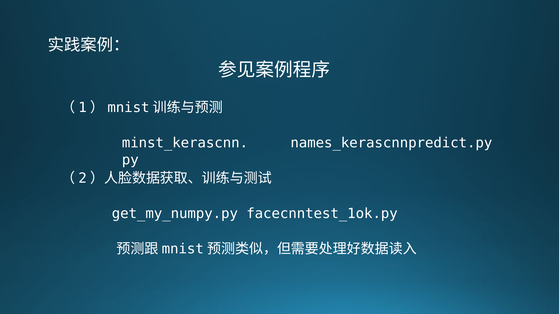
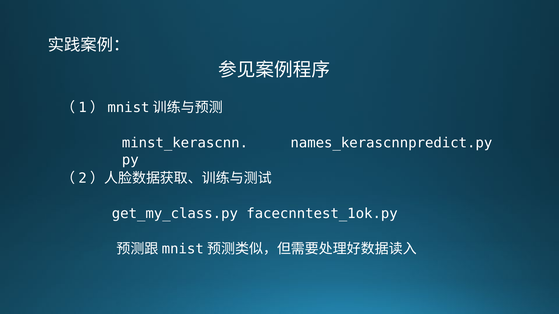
get_my_numpy.py: get_my_numpy.py -> get_my_class.py (175, 214)
